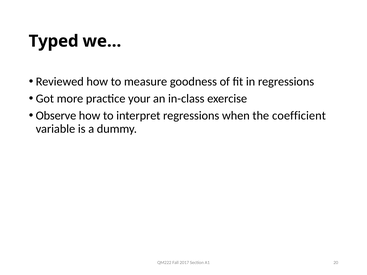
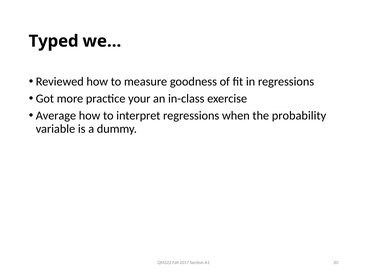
Observe: Observe -> Average (56, 116)
coefficient: coefficient -> probability (299, 116)
